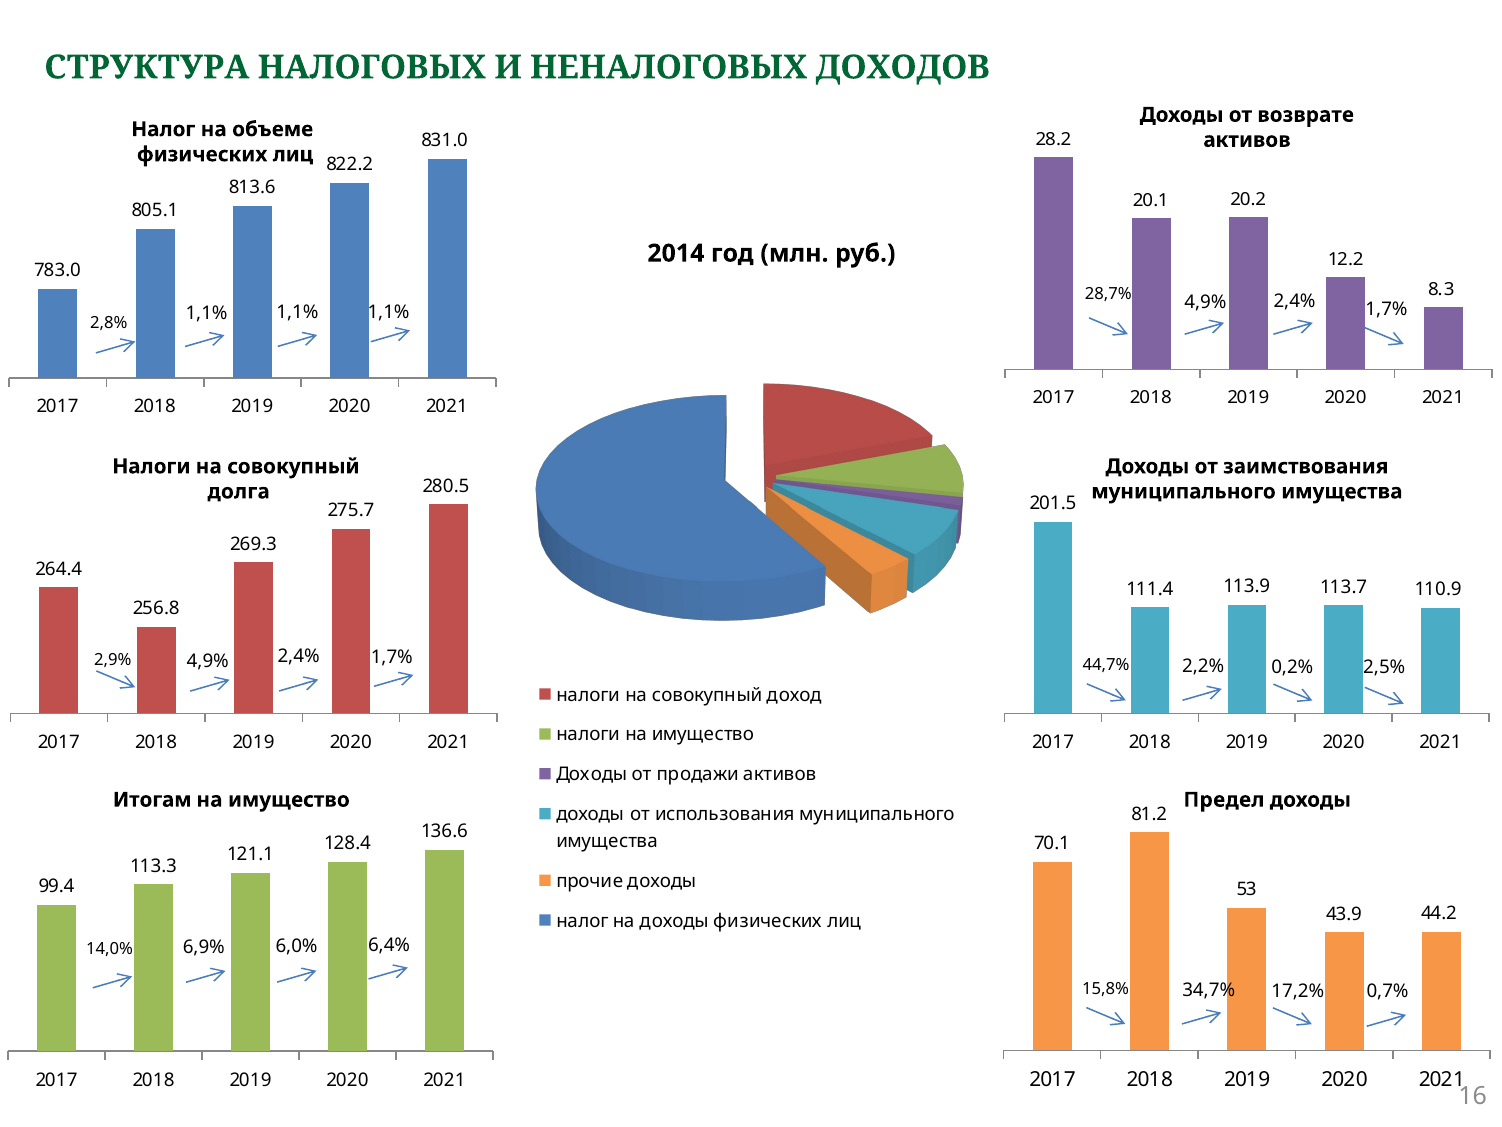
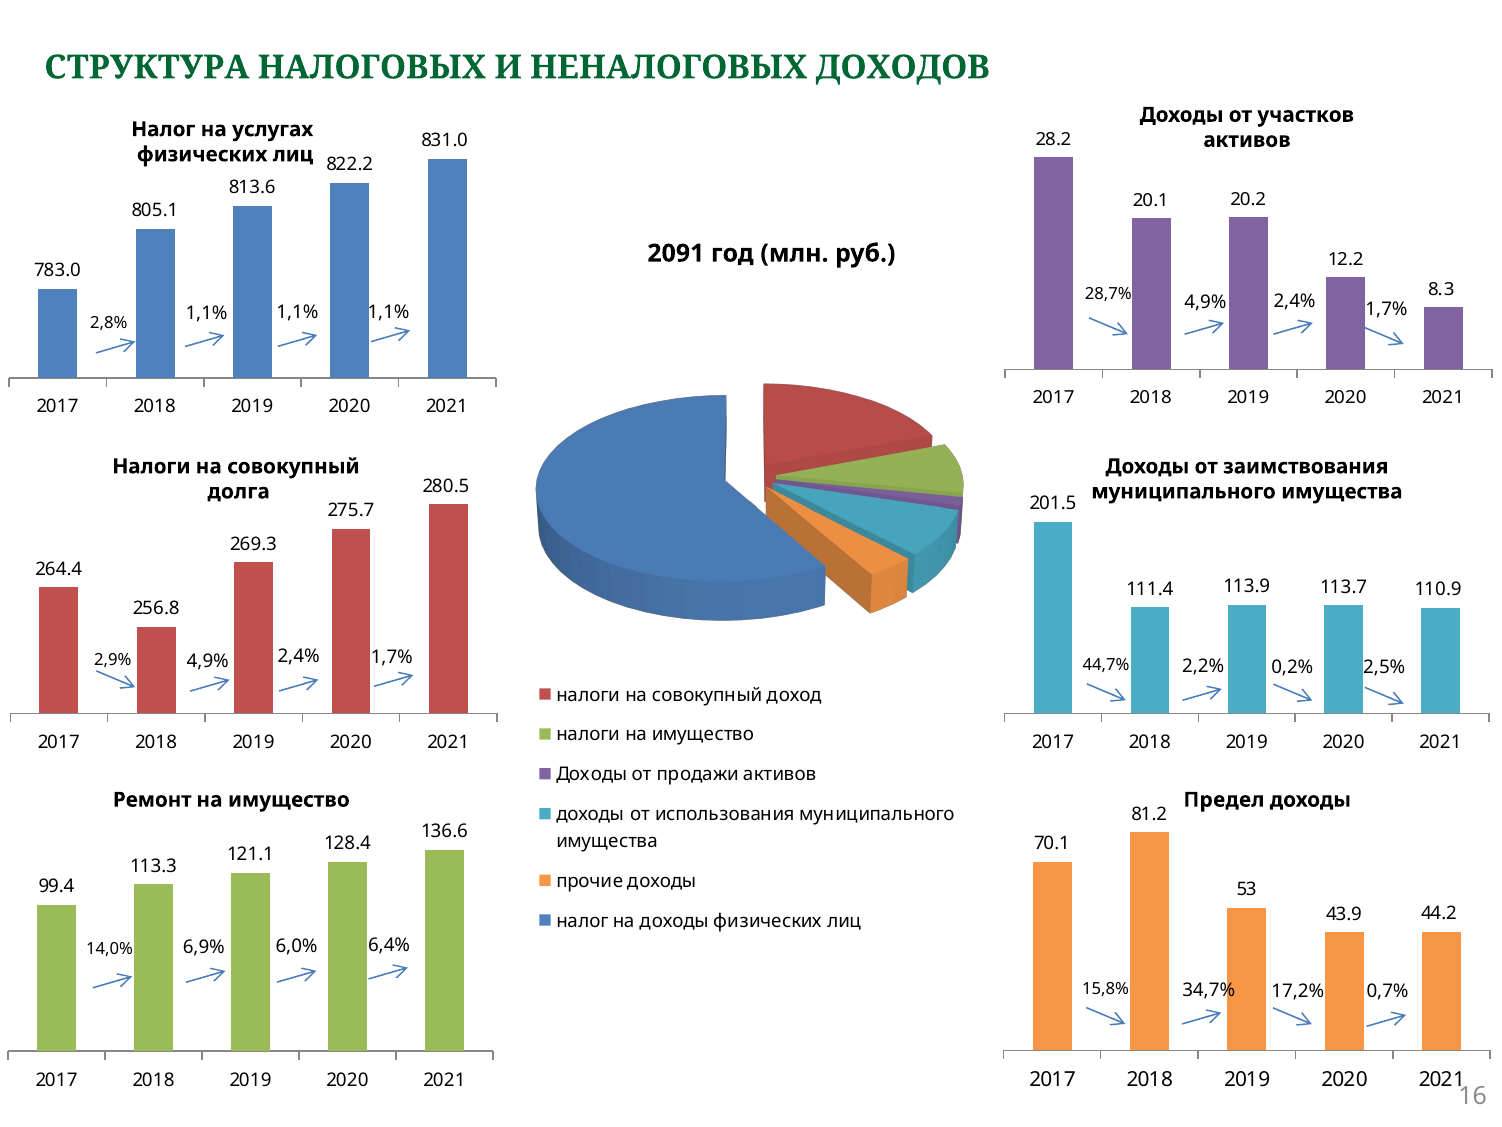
возврате: возврате -> участков (1306, 115)
объеме: объеме -> услугах (273, 129)
2014: 2014 -> 2091 (676, 253)
Итогам: Итогам -> Ремонт (152, 799)
